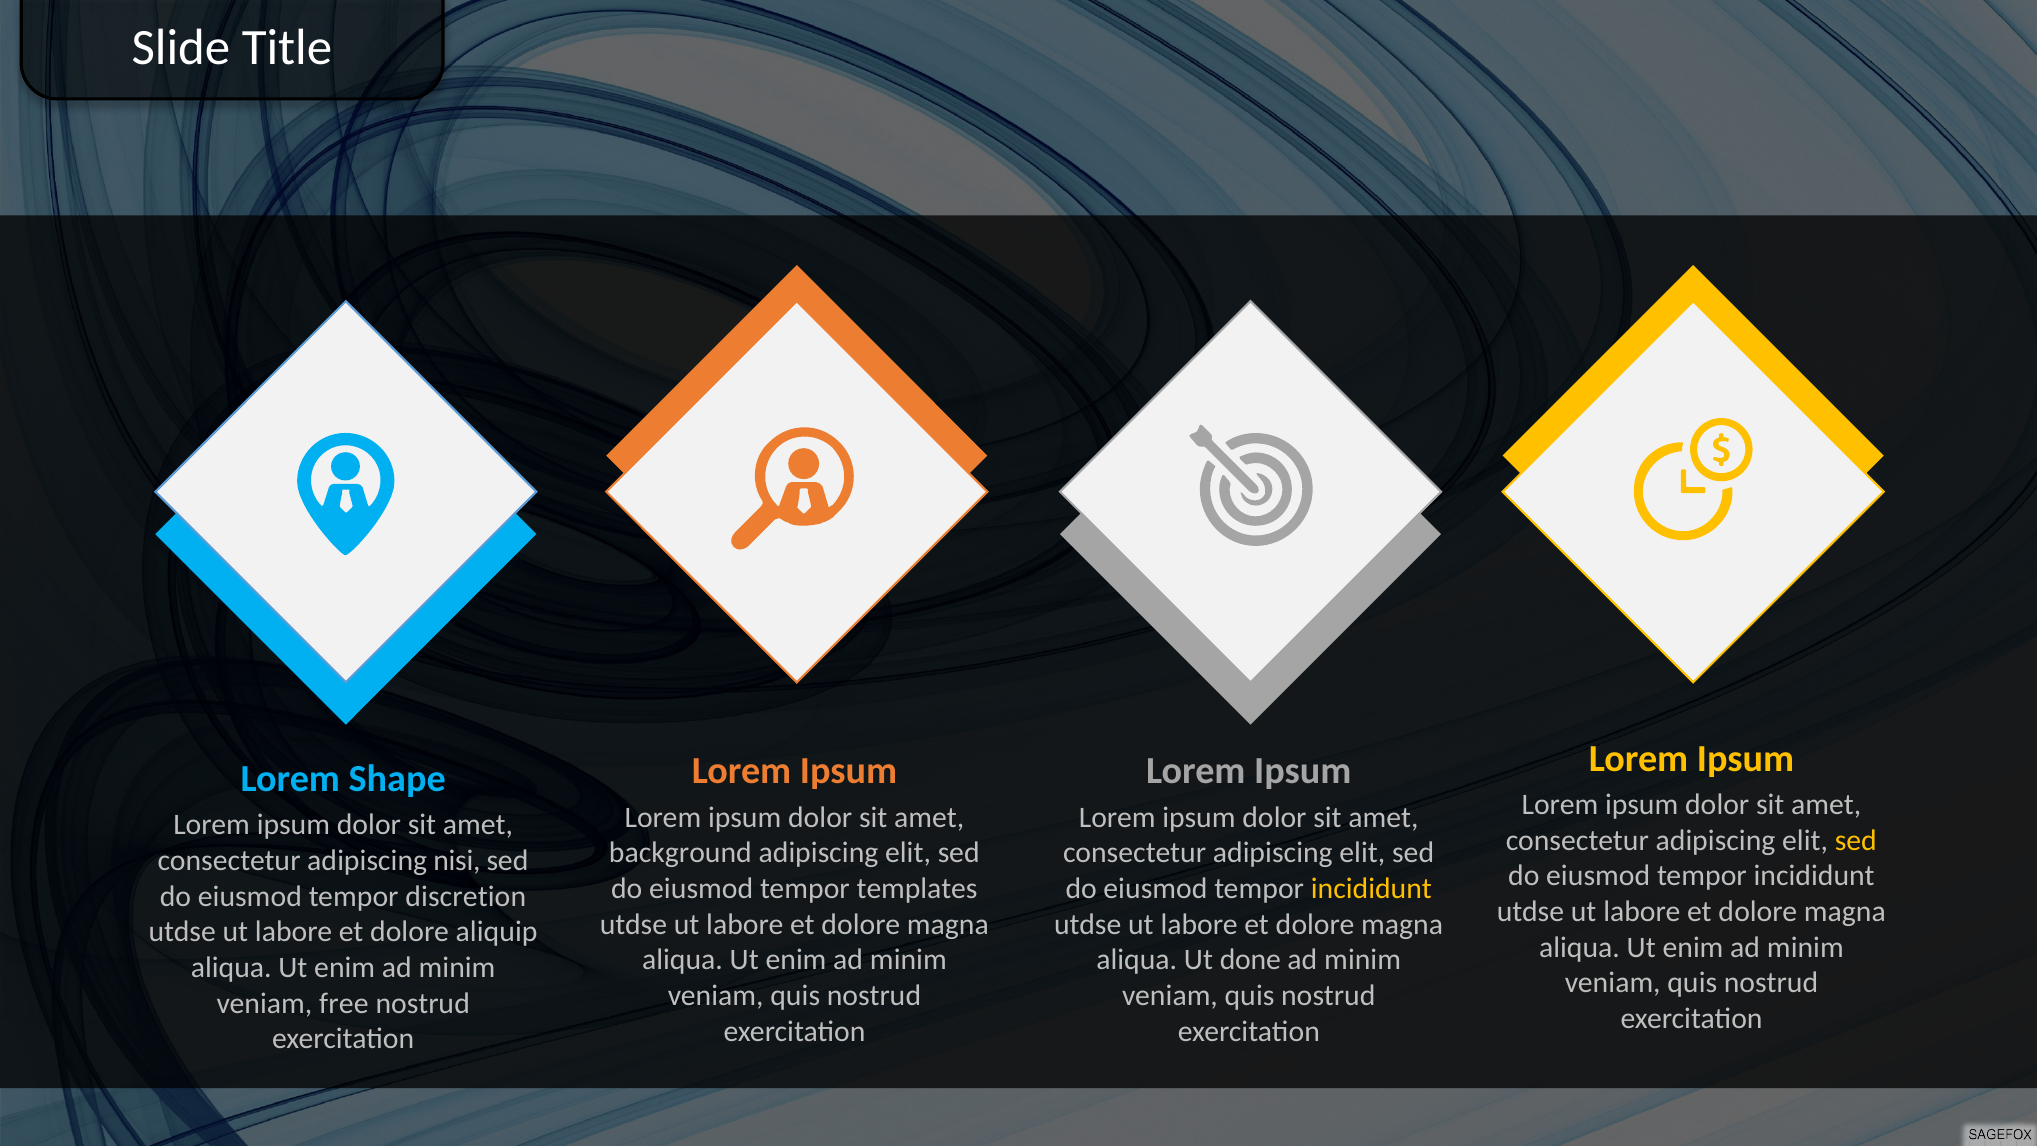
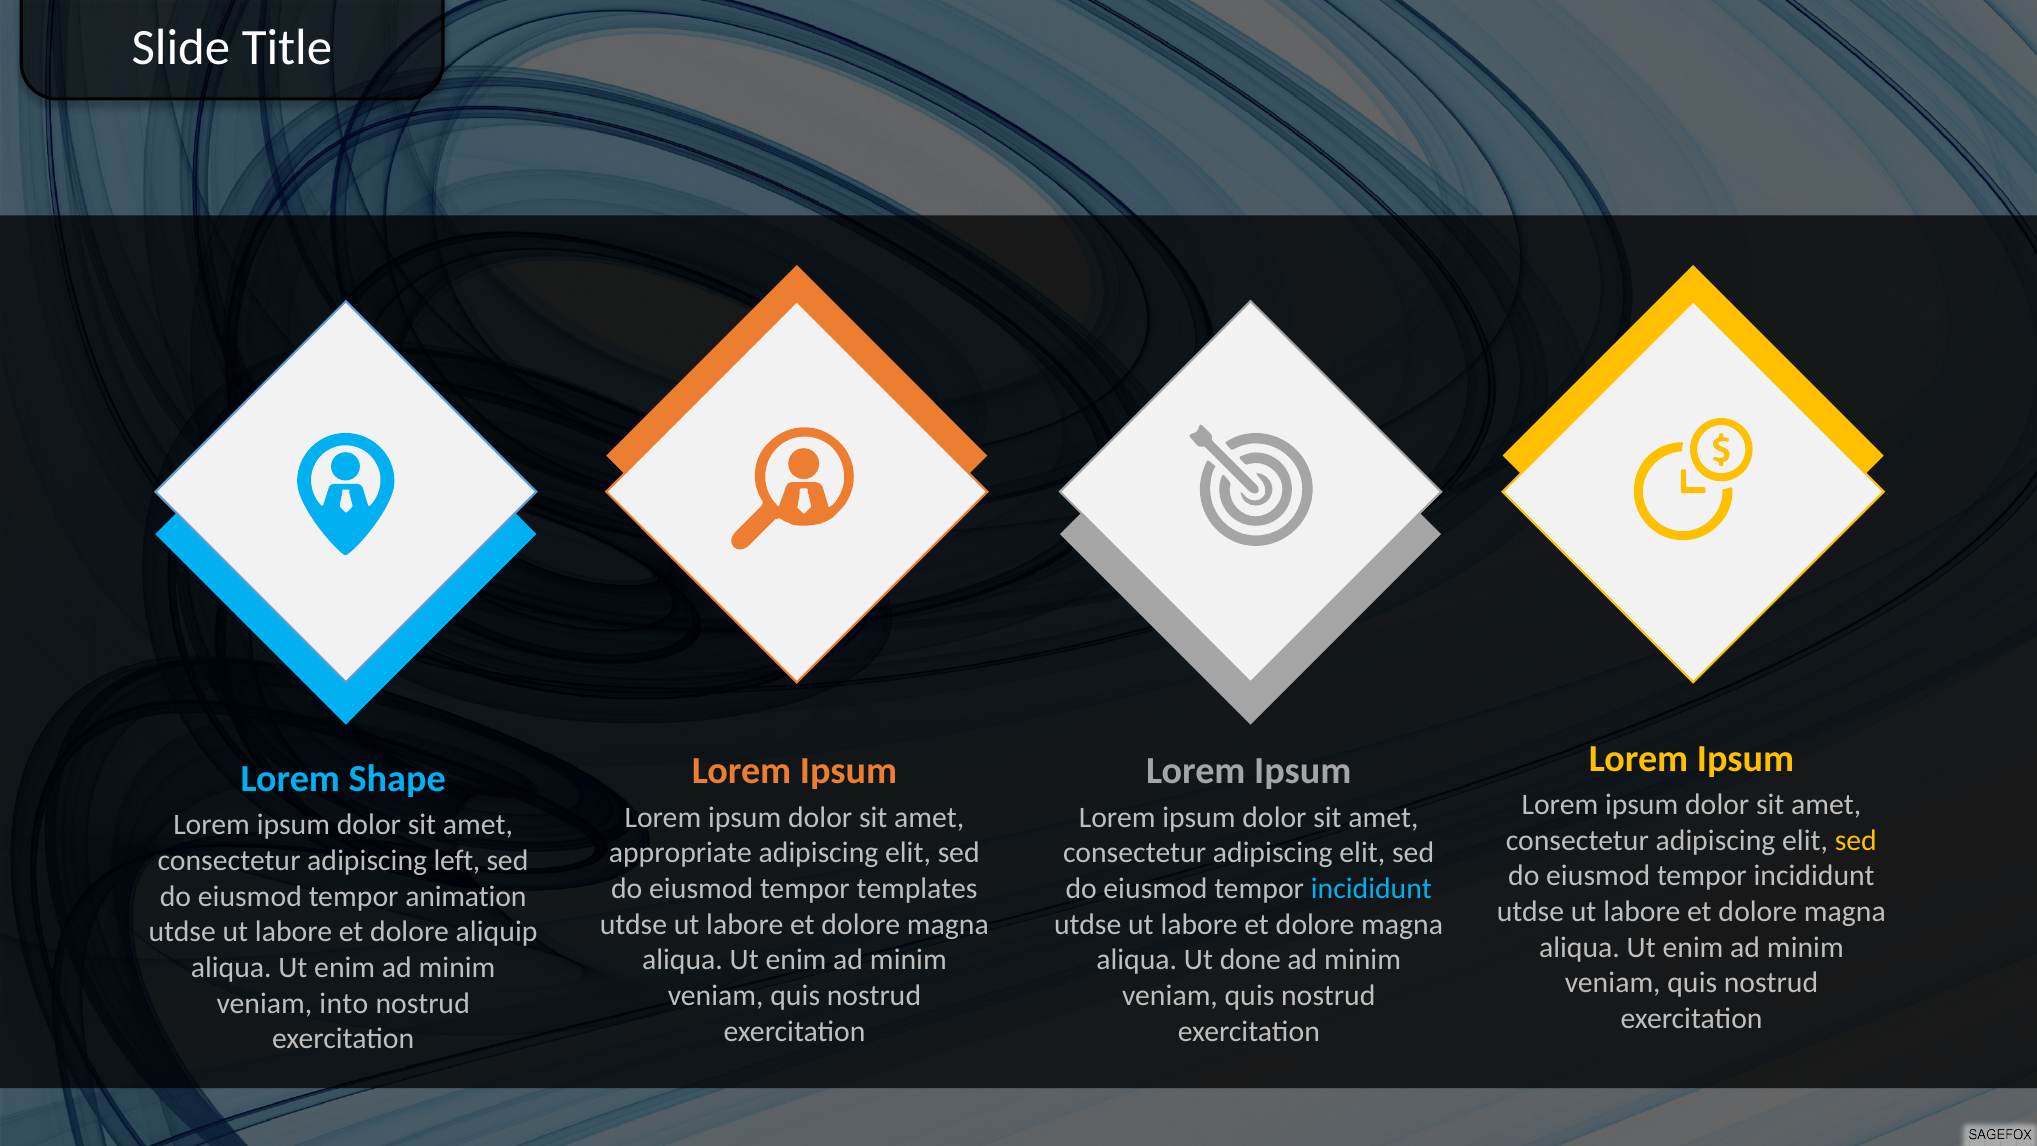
background: background -> appropriate (680, 853)
nisi: nisi -> left (457, 861)
incididunt colour: yellow -> light blue (1371, 889)
discretion: discretion -> animation (466, 896)
free: free -> into (344, 1003)
